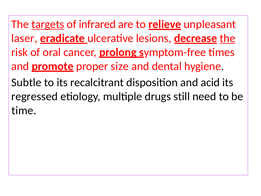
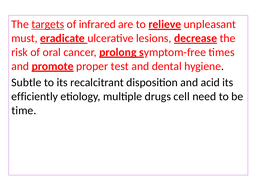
laser: laser -> must (24, 38)
the underline: present -> none (228, 38)
size: size -> test (120, 66)
regressed: regressed -> efficiently (35, 96)
still: still -> cell (182, 96)
